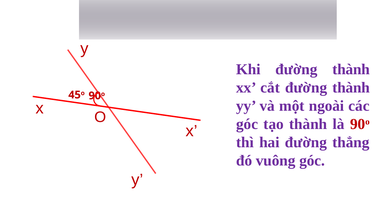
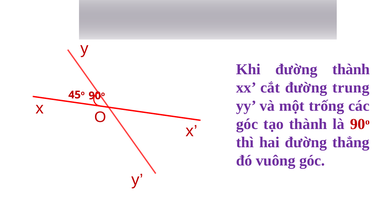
cắt đường thành: thành -> trung (351, 88)
ngoài: ngoài -> trống (327, 106)
